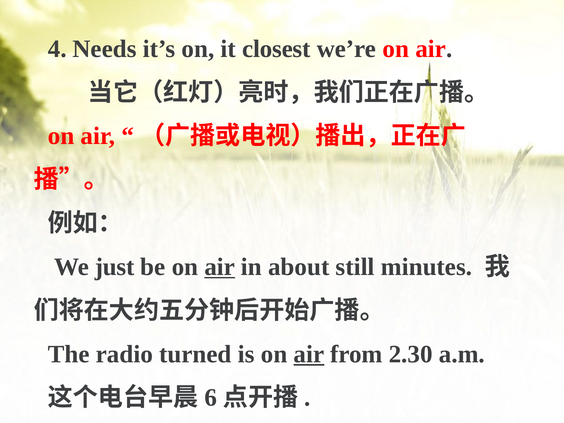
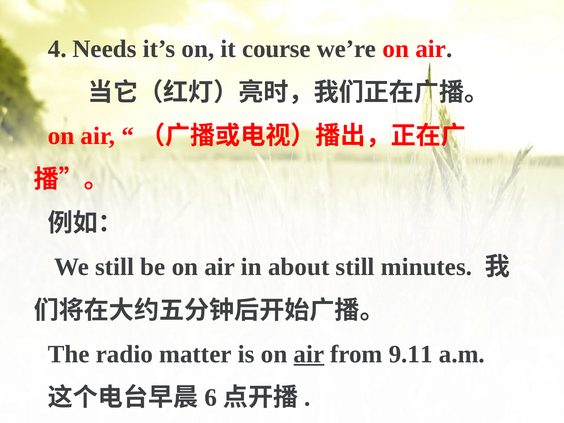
closest: closest -> course (276, 49)
We just: just -> still (115, 267)
air underline: present -> none (220, 267)
turned: turned -> matter (195, 354)
2.30: 2.30 -> 9.11 (411, 354)
